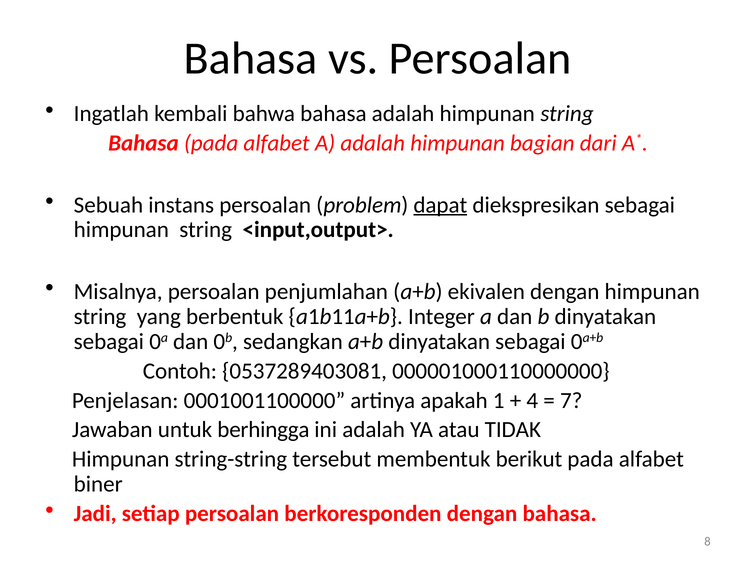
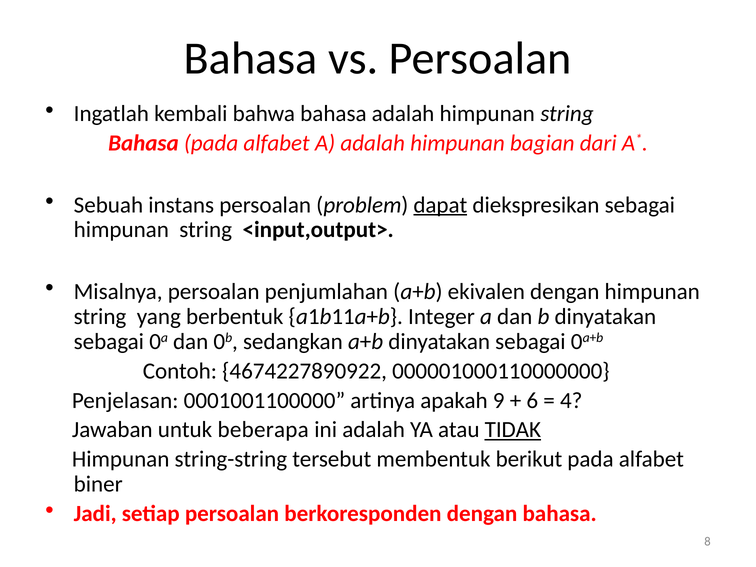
0537289403081: 0537289403081 -> 4674227890922 (305, 371)
1: 1 -> 9 (499, 400)
4: 4 -> 6 (532, 400)
7: 7 -> 4 (571, 400)
berhingga: berhingga -> beberapa (263, 430)
TIDAK underline: none -> present (513, 430)
